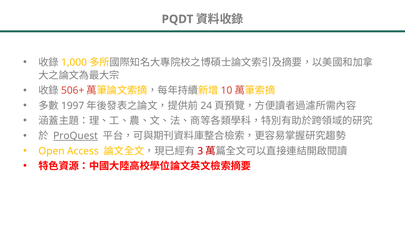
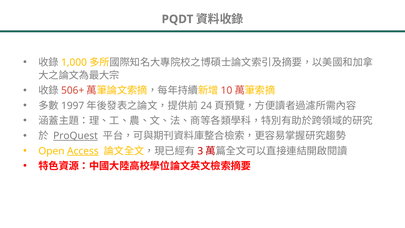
Access underline: none -> present (83, 151)
